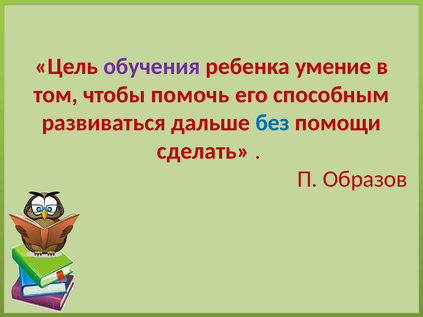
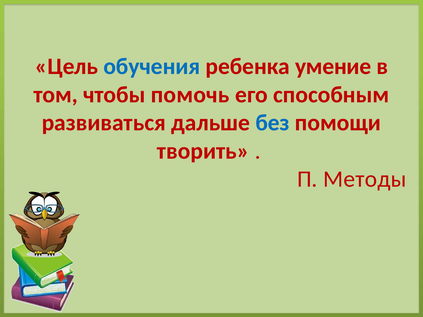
обучения colour: purple -> blue (152, 67)
сделать: сделать -> творить (203, 151)
Образов: Образов -> Методы (365, 179)
